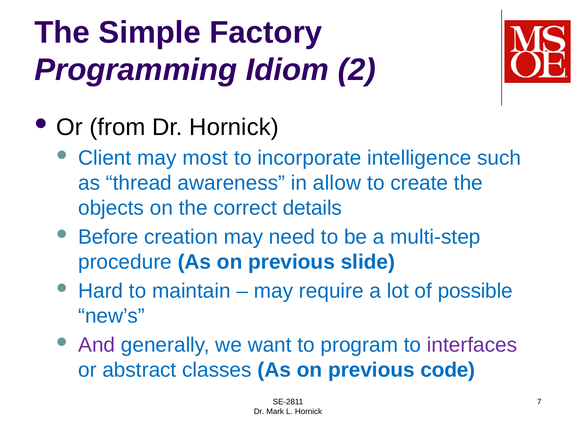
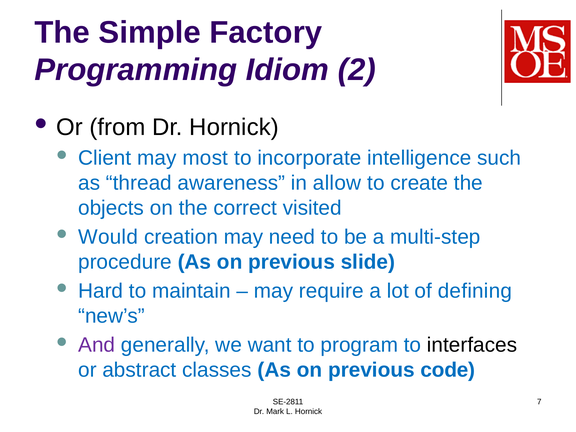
details: details -> visited (312, 208)
Before: Before -> Would (108, 237)
possible: possible -> defining (475, 291)
interfaces colour: purple -> black (472, 345)
